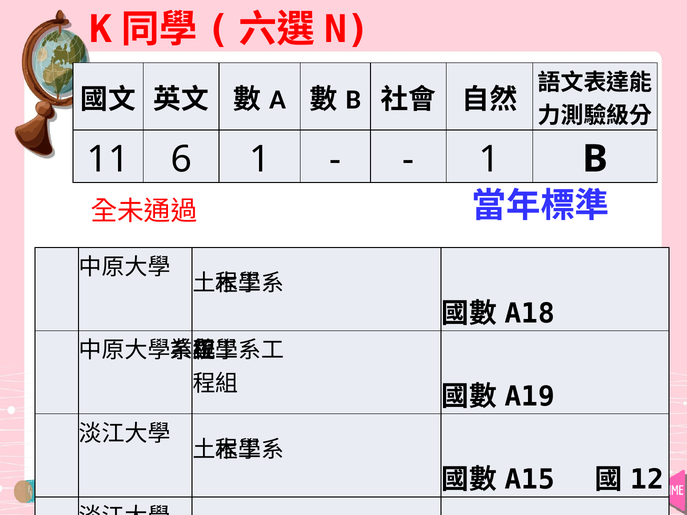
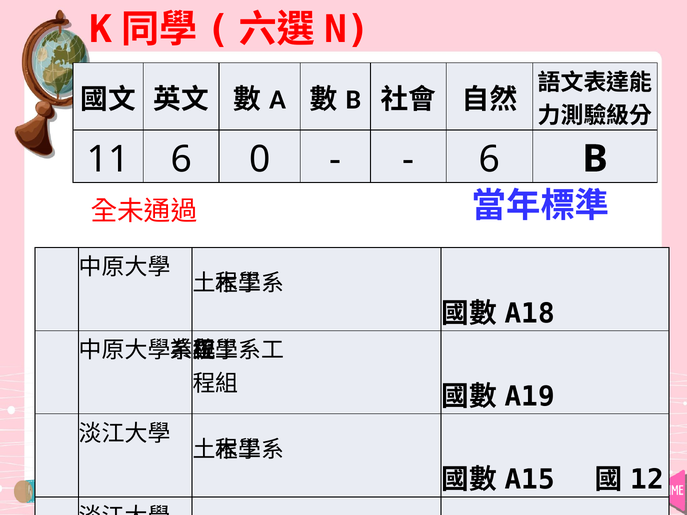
6 1: 1 -> 0 (260, 160)
1: 1 -> 6 (490, 160)
